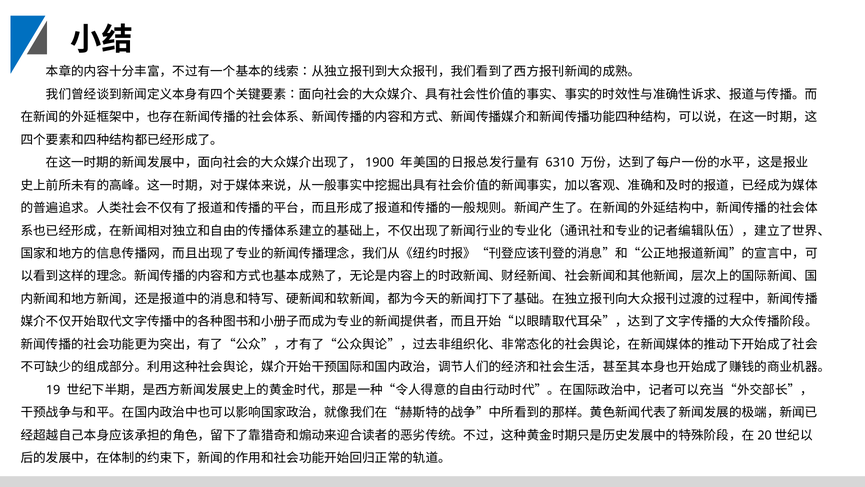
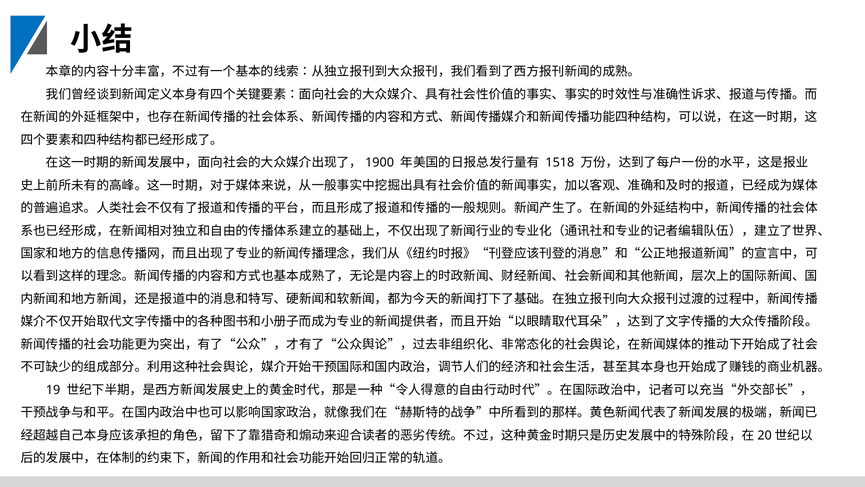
6310: 6310 -> 1518 (560, 163)
